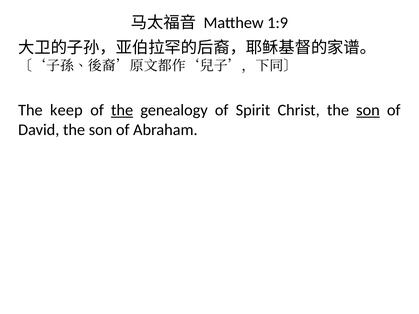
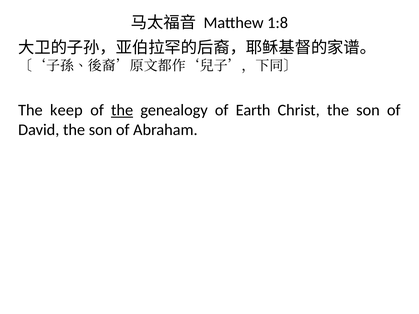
1:9: 1:9 -> 1:8 (278, 23)
Spirit: Spirit -> Earth (253, 110)
son underline: present -> none (368, 110)
